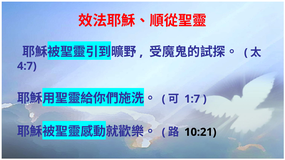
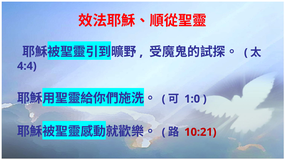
4:7: 4:7 -> 4:4 (27, 66)
1:7: 1:7 -> 1:0 (192, 99)
10:21 colour: black -> red (200, 132)
